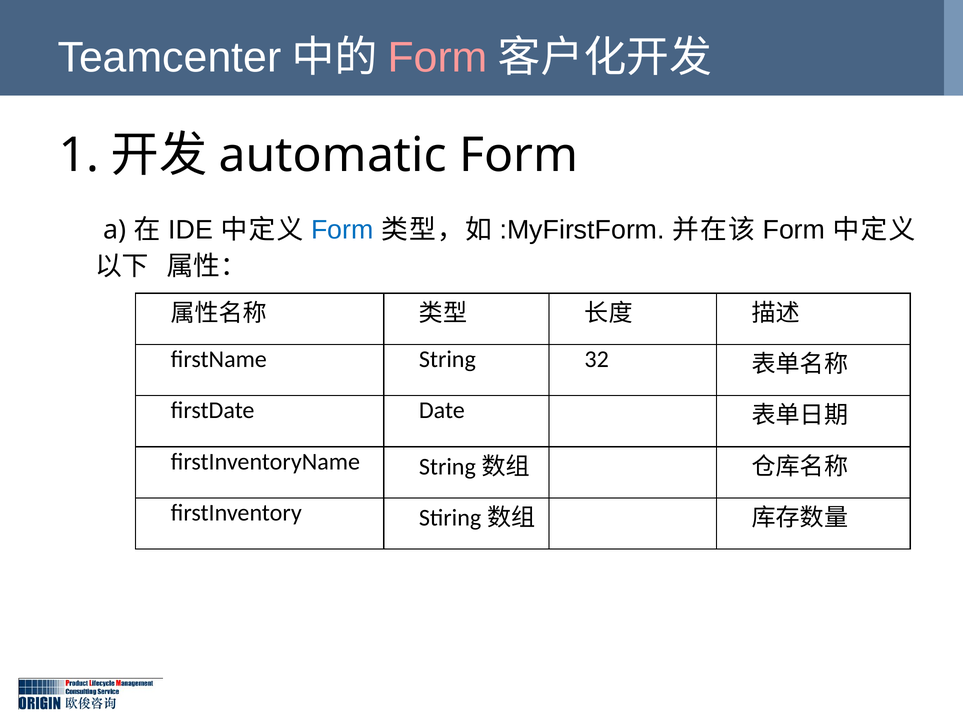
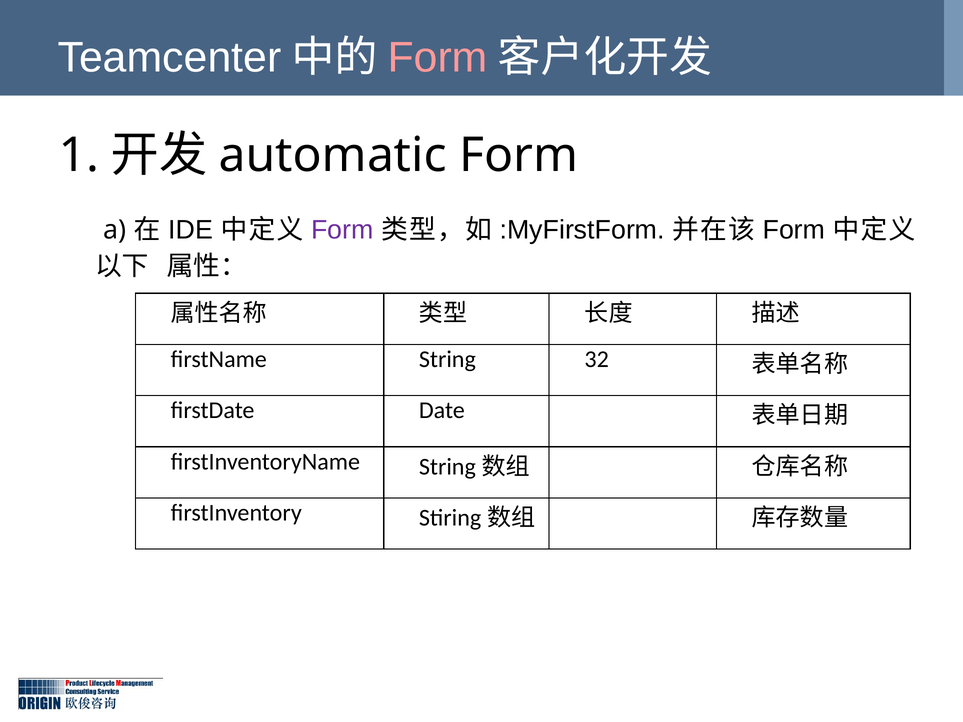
Form colour: blue -> purple (342, 230)
